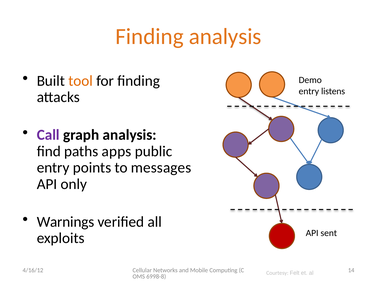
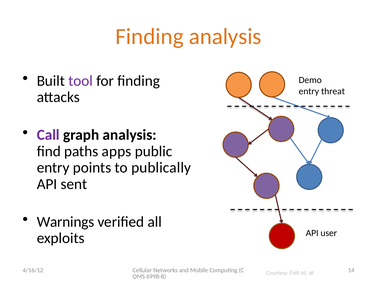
tool colour: orange -> purple (81, 81)
listens: listens -> threat (333, 91)
messages: messages -> publically (161, 168)
only: only -> sent (74, 184)
sent: sent -> user (329, 233)
